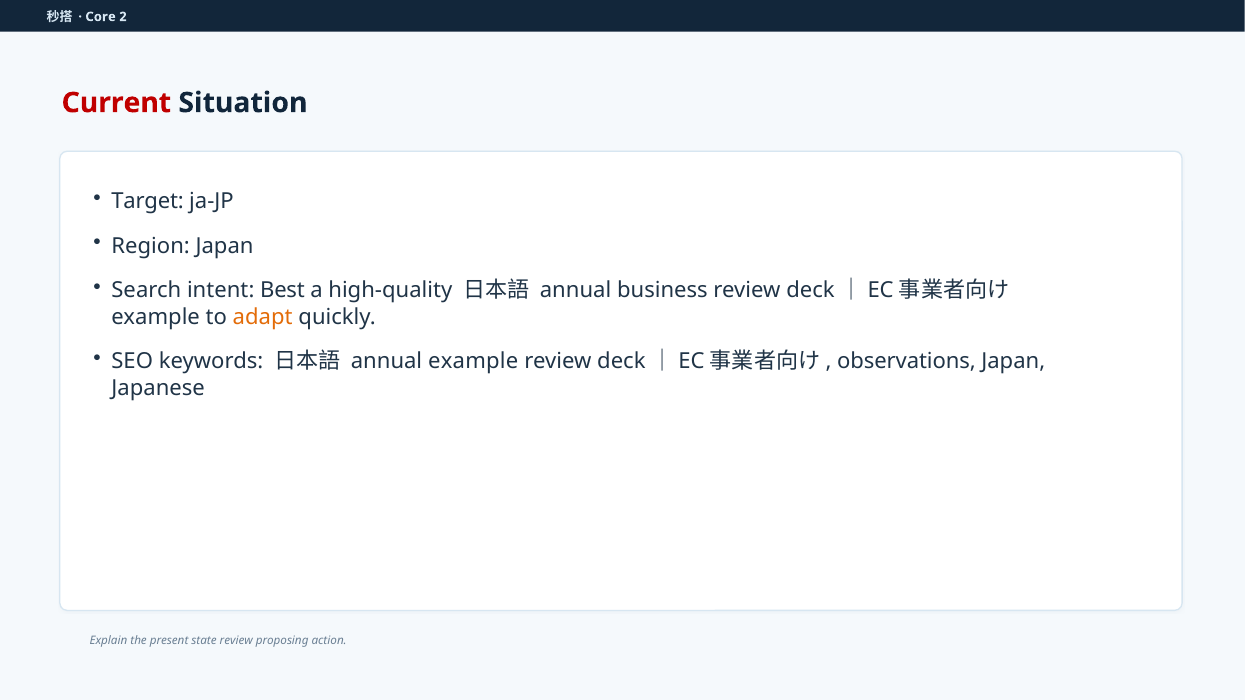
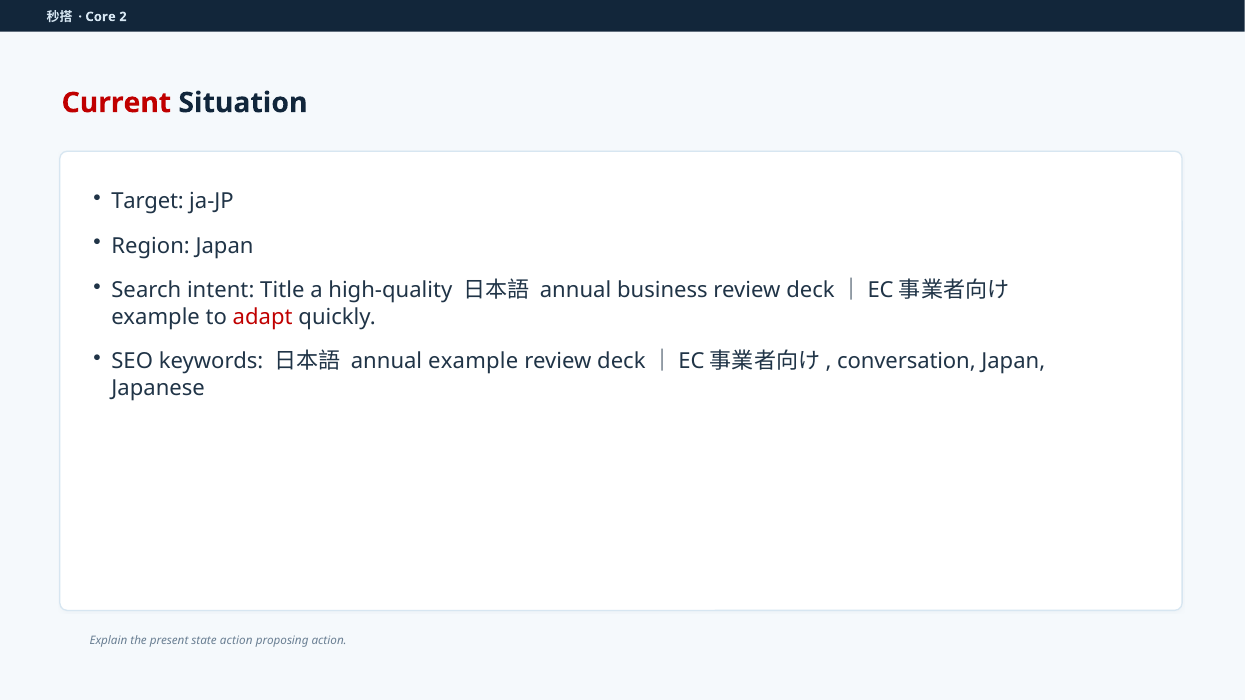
Best: Best -> Title (282, 291)
adapt colour: orange -> red (263, 317)
observations: observations -> conversation (906, 362)
state review: review -> action (236, 641)
